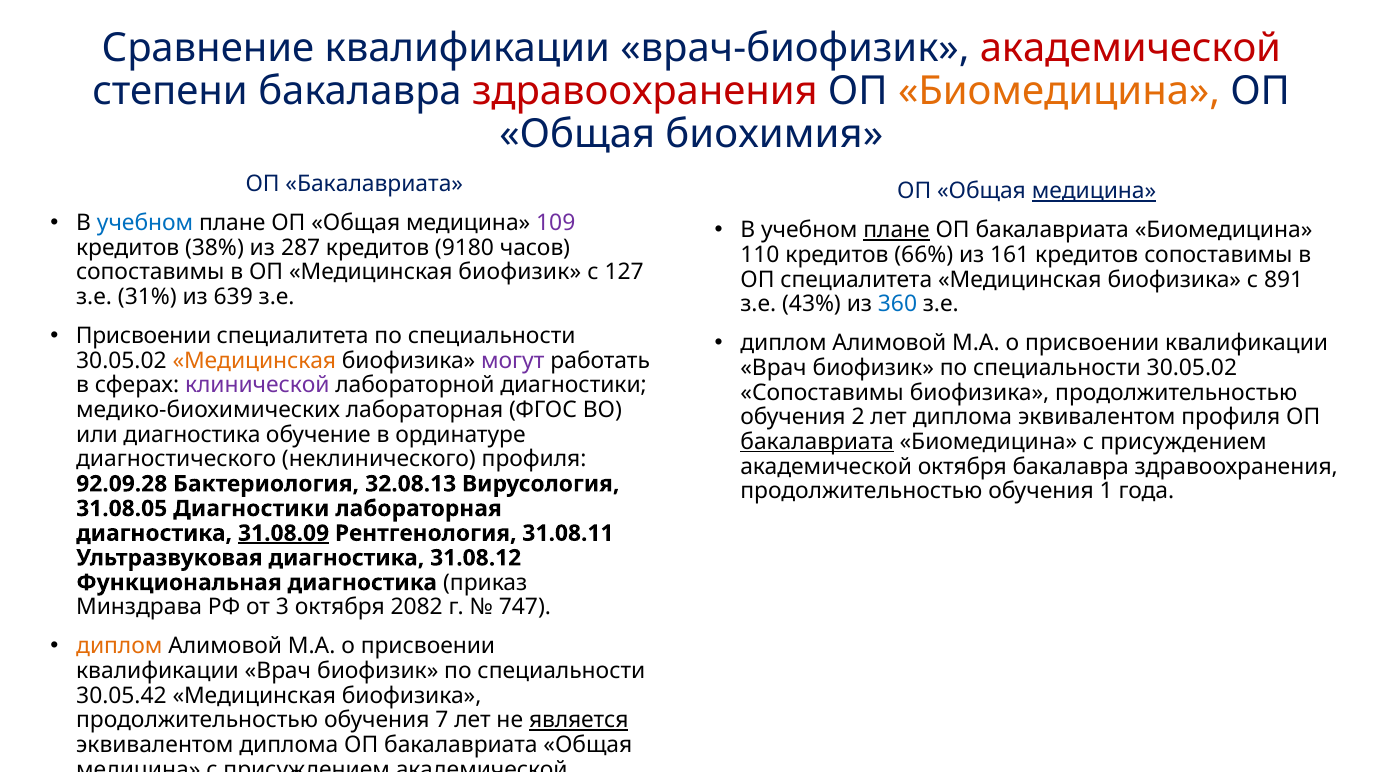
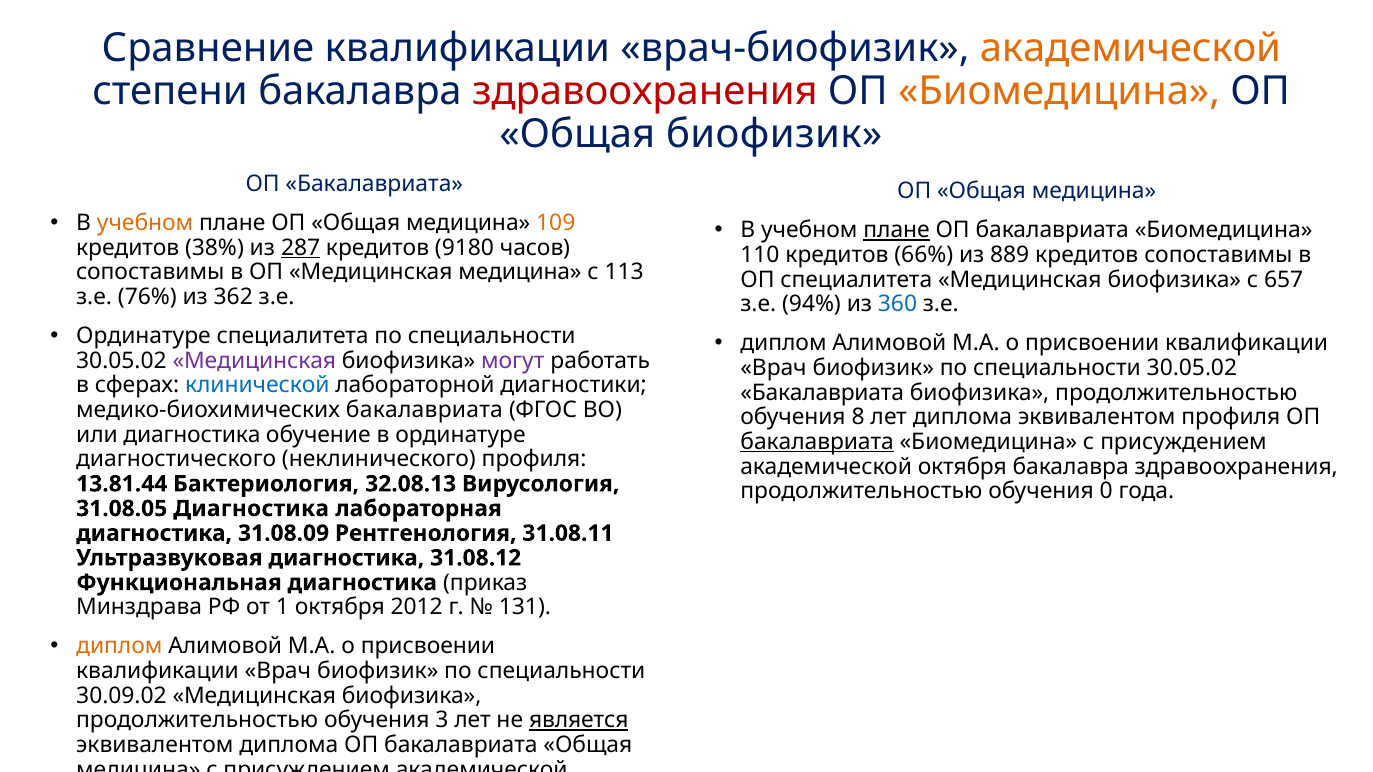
академической colour: red -> orange (1130, 48)
Общая биохимия: биохимия -> биофизик (774, 135)
медицина underline: present -> none (1094, 191)
учебном colour: blue -> orange (145, 223)
109 colour: purple -> orange (556, 223)
287 underline: none -> present (301, 248)
161: 161 -> 889 (1010, 255)
Медицинская биофизик: биофизик -> медицина (520, 272)
127: 127 -> 113 (624, 272)
891: 891 -> 657 (1284, 280)
31%: 31% -> 76% (147, 297)
639: 639 -> 362 (233, 297)
43%: 43% -> 94% (812, 304)
Присвоении: Присвоении -> Ординатуре (143, 336)
Медицинская colour: orange -> purple (254, 361)
клинической colour: purple -> blue (257, 385)
Сопоставимы: Сопоставимы -> Бакалавриата (822, 393)
медико-биохимических лабораторная: лабораторная -> бакалавриата (424, 410)
2: 2 -> 8 (858, 417)
92.09.28: 92.09.28 -> 13.81.44 (122, 484)
1: 1 -> 0 (1106, 491)
31.08.05 Диагностики: Диагностики -> Диагностика (251, 509)
31.08.09 underline: present -> none (284, 533)
3: 3 -> 1 (282, 608)
2082: 2082 -> 2012 (417, 608)
747: 747 -> 131 (525, 608)
30.05.42: 30.05.42 -> 30.09.02 (121, 696)
7: 7 -> 3 (442, 721)
